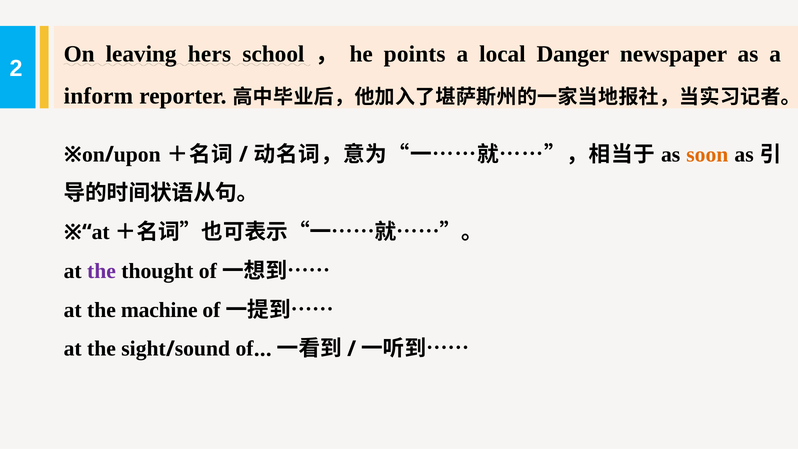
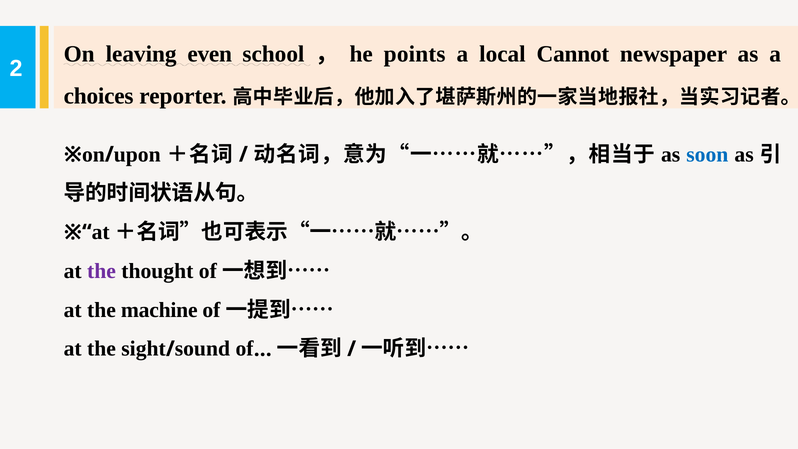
hers: hers -> even (210, 54)
Danger: Danger -> Cannot (573, 54)
inform: inform -> choices (99, 96)
soon colour: orange -> blue (707, 154)
